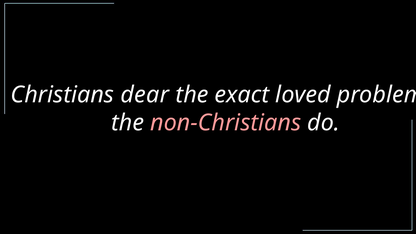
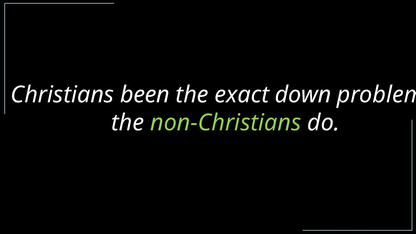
dear: dear -> been (145, 95)
loved: loved -> down (303, 95)
non-Christians colour: pink -> light green (226, 123)
